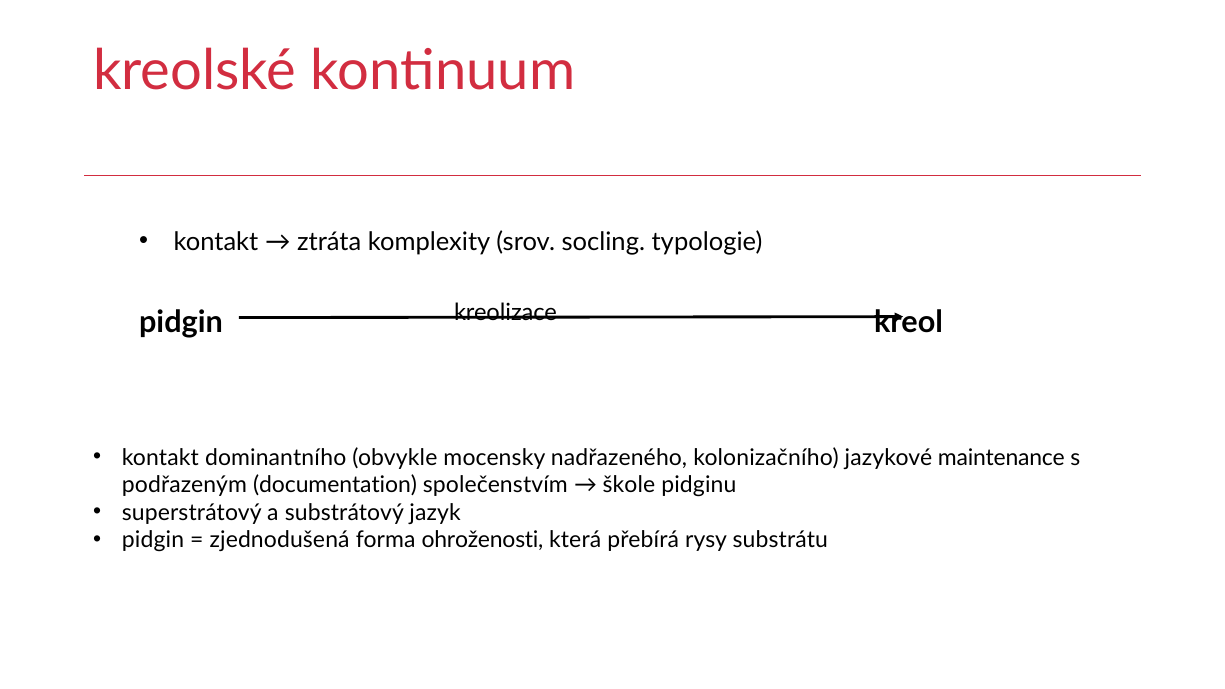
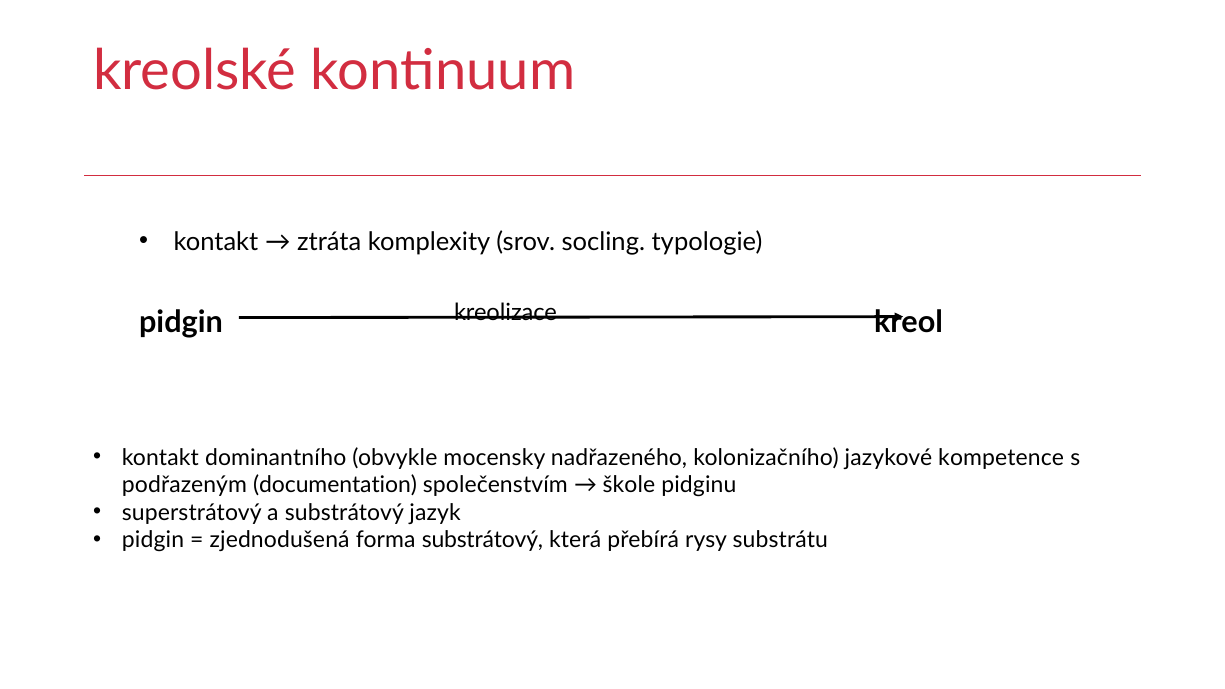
maintenance: maintenance -> kompetence (1001, 458)
forma ohroženosti: ohroženosti -> substrátový (482, 540)
